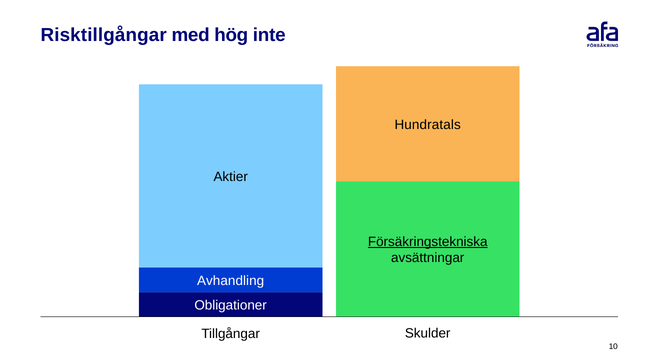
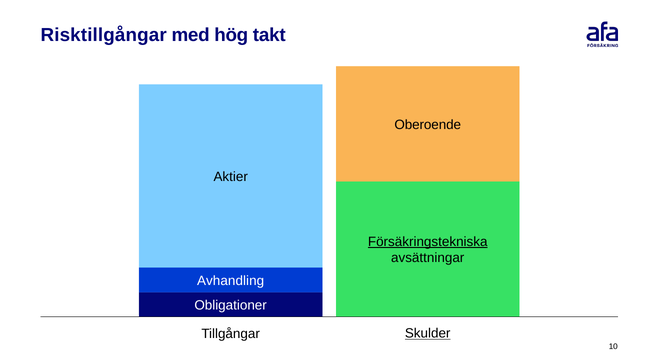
inte: inte -> takt (269, 35)
Hundratals: Hundratals -> Oberoende (428, 125)
Skulder underline: none -> present (428, 333)
